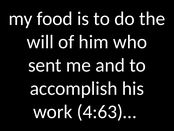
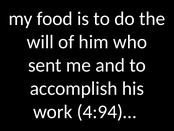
4:63)…: 4:63)… -> 4:94)… (107, 111)
